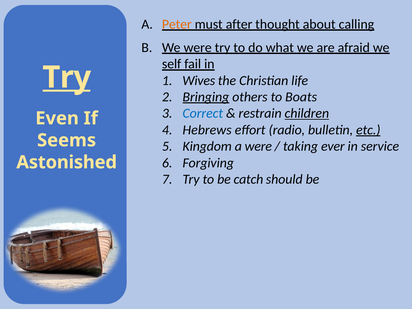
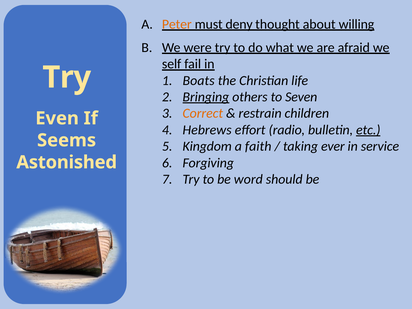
after: after -> deny (239, 24)
calling: calling -> willing (356, 24)
Try underline: present -> none (67, 77)
Wives: Wives -> Boats (199, 80)
Boats: Boats -> Seven (301, 97)
Correct colour: blue -> orange (203, 113)
children underline: present -> none (307, 113)
a were: were -> faith (258, 146)
catch: catch -> word (248, 179)
